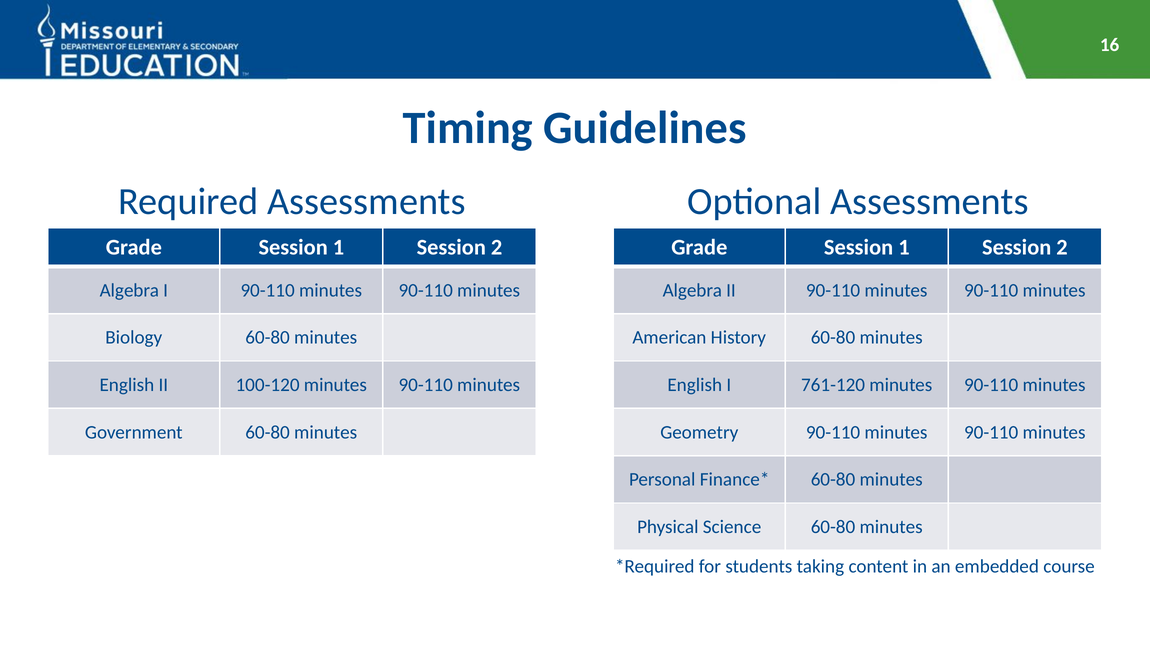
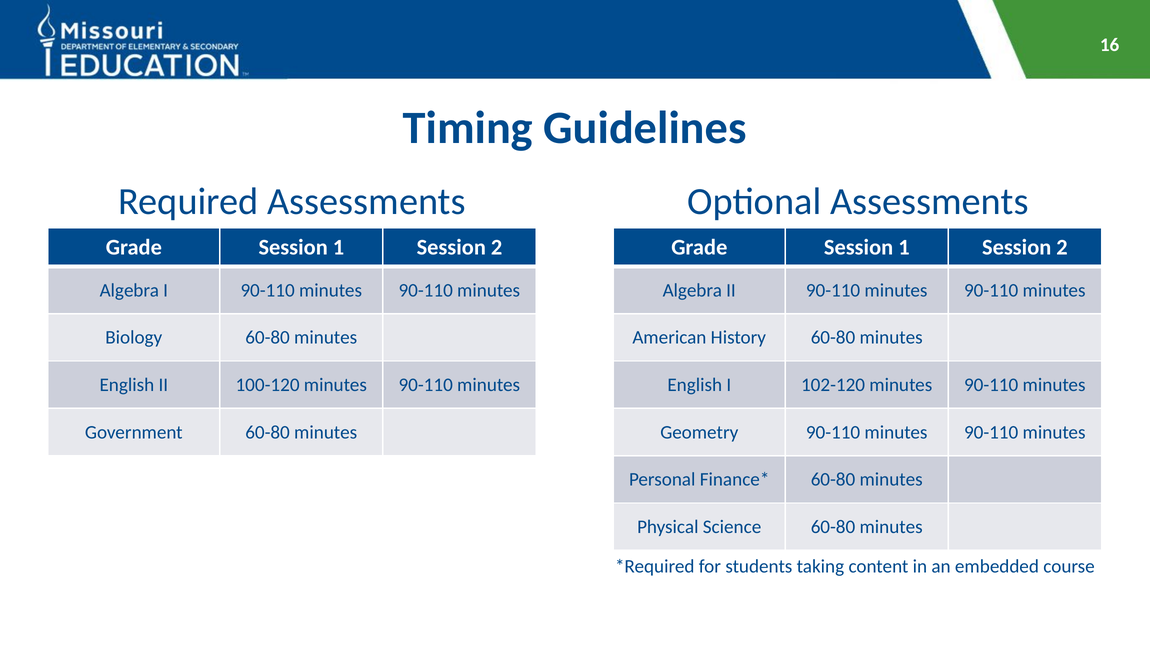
761-120: 761-120 -> 102-120 (833, 385)
